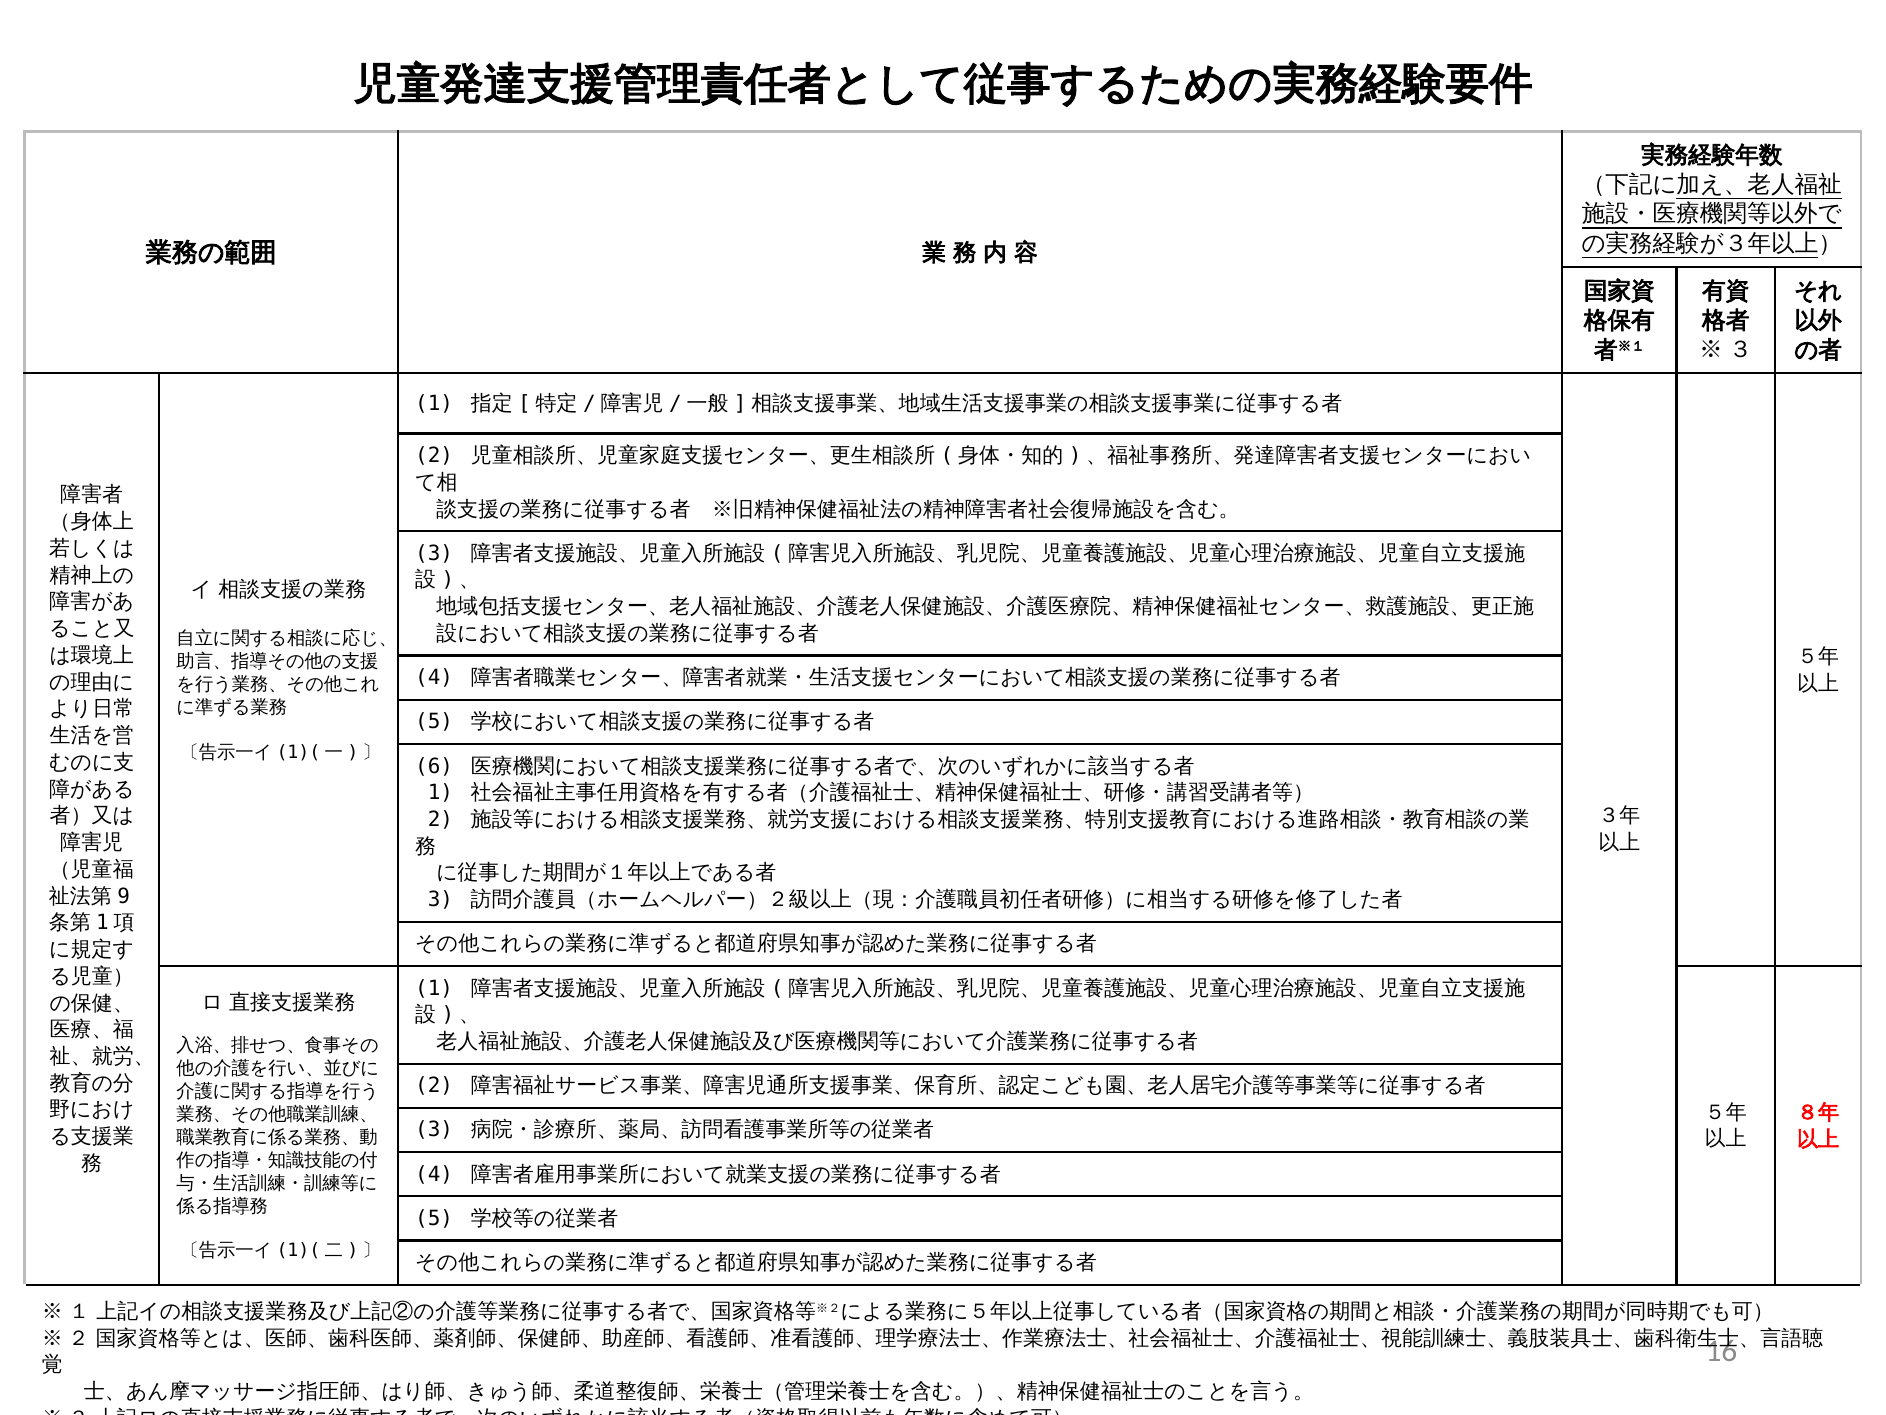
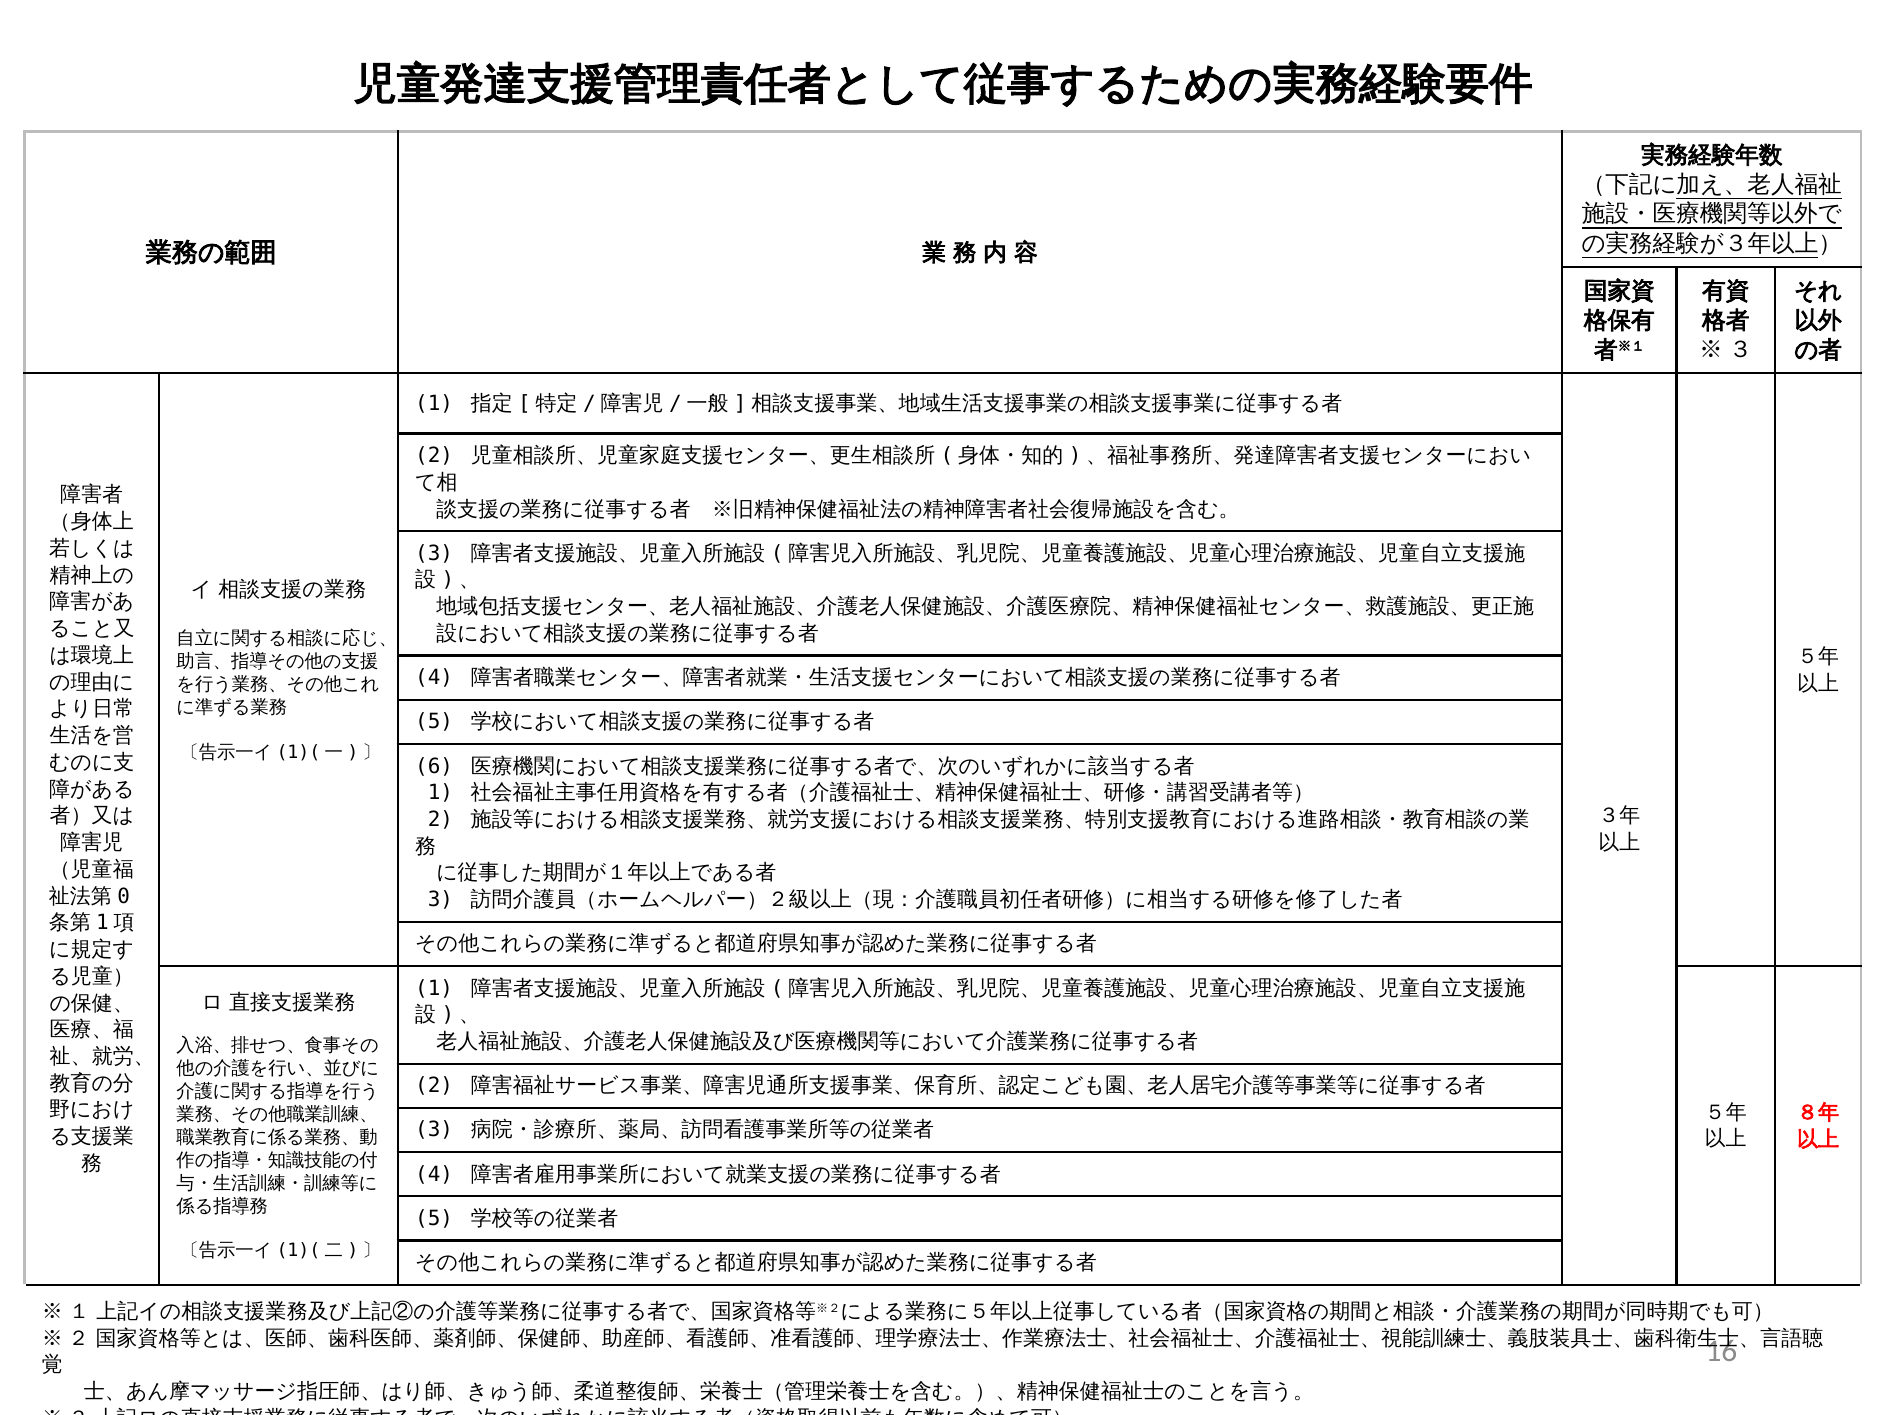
9: 9 -> 0 (124, 896)
